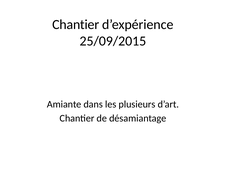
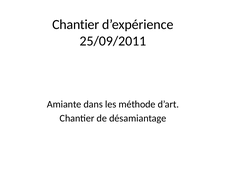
25/09/2015: 25/09/2015 -> 25/09/2011 (113, 41)
plusieurs: plusieurs -> méthode (137, 104)
